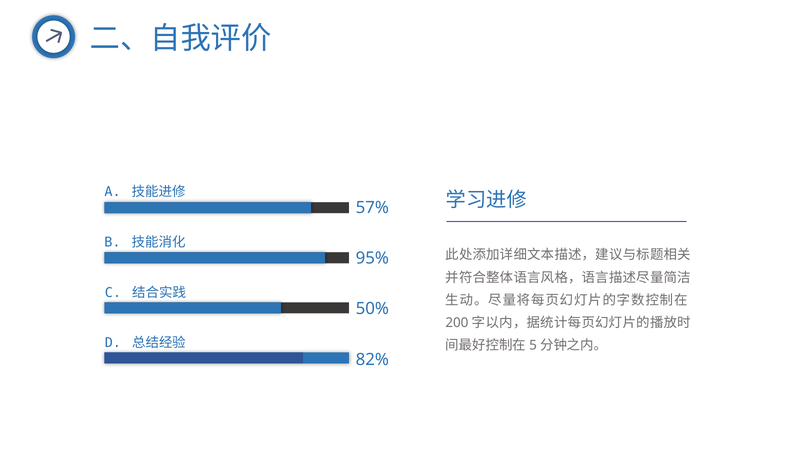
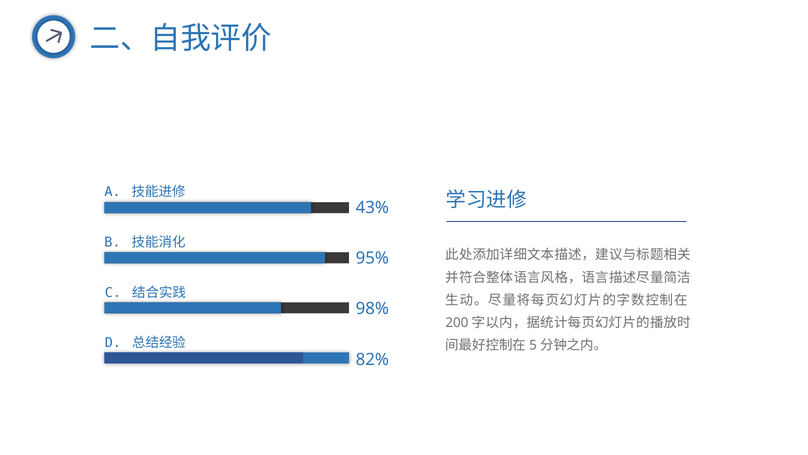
57%: 57% -> 43% (372, 207)
50%: 50% -> 98% (372, 309)
